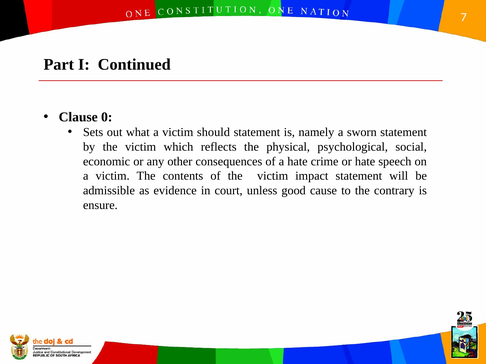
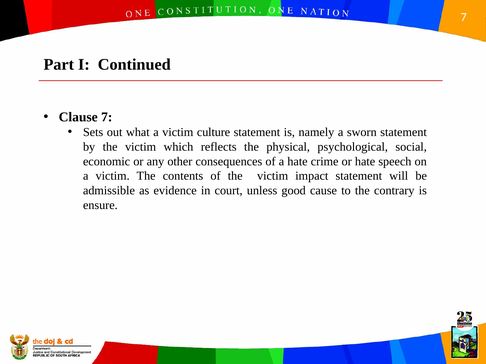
Clause 0: 0 -> 7 (107, 117)
should: should -> culture (214, 132)
